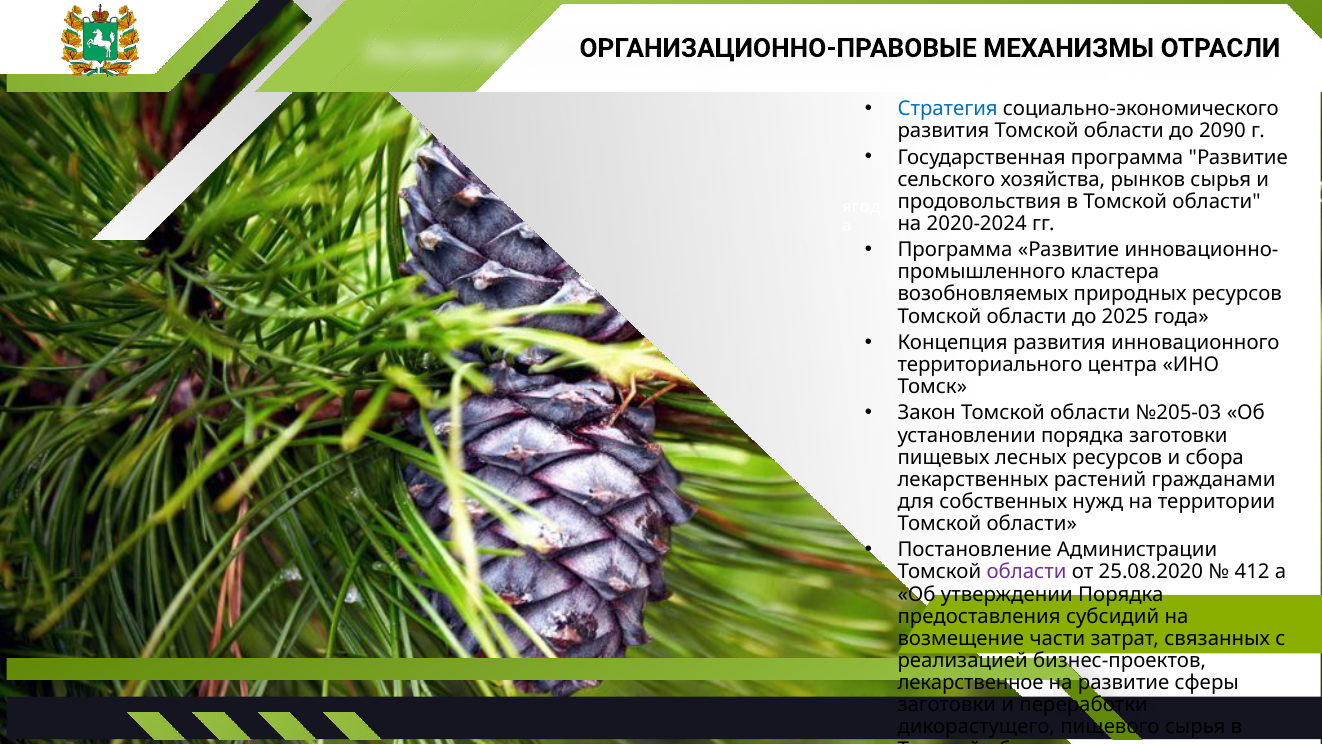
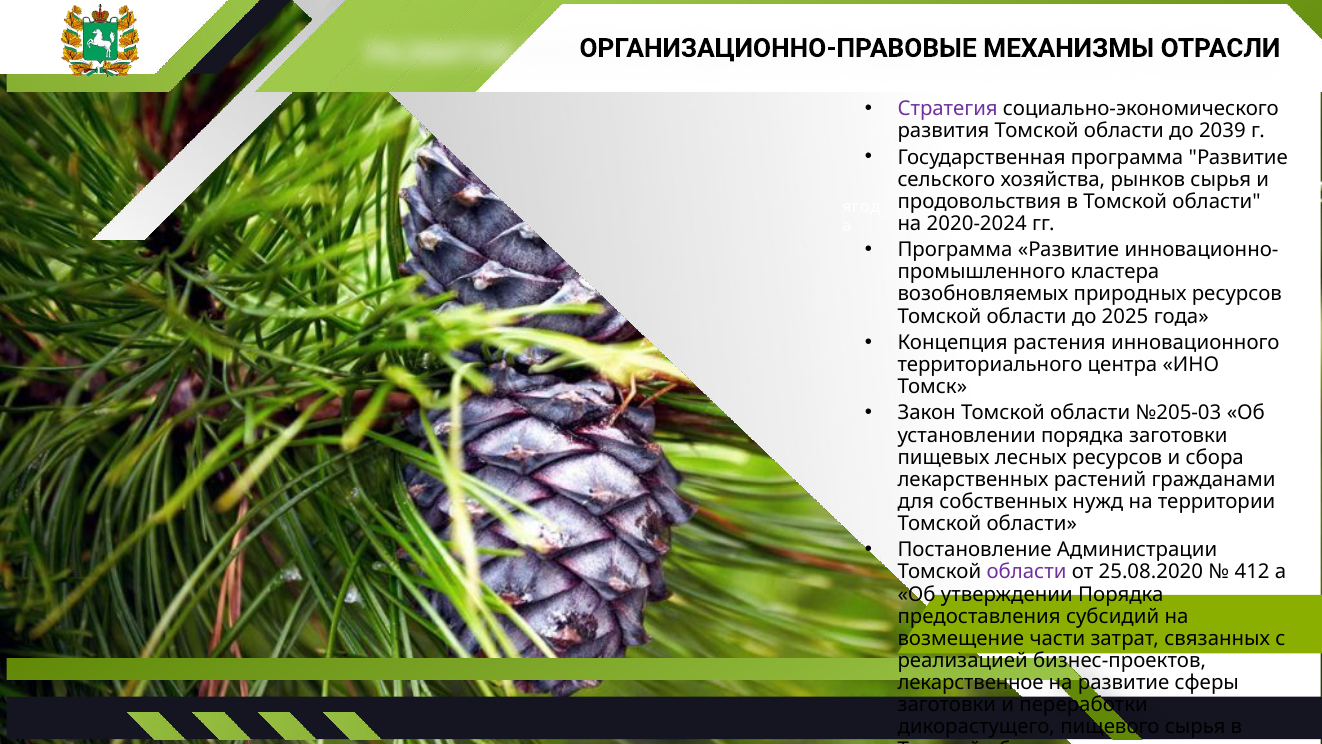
Стратегия colour: blue -> purple (948, 109)
2090: 2090 -> 2039 (1222, 131)
Концепция развития: развития -> растения (1059, 343)
